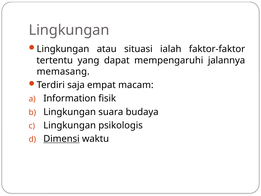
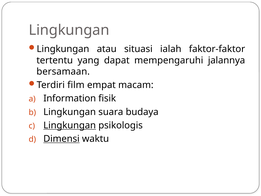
memasang: memasang -> bersamaan (63, 72)
saja: saja -> film (76, 85)
Lingkungan underline: none -> present (70, 125)
